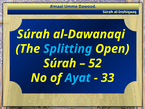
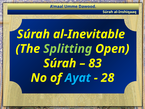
al-Dawanaqi: al-Dawanaqi -> al-Inevitable (89, 34)
Splitting colour: light blue -> light green (68, 49)
52: 52 -> 83 (95, 63)
33: 33 -> 28 (108, 78)
